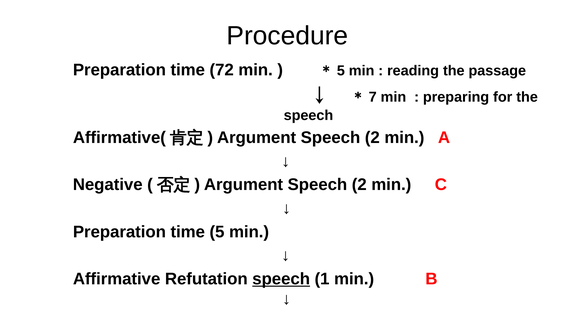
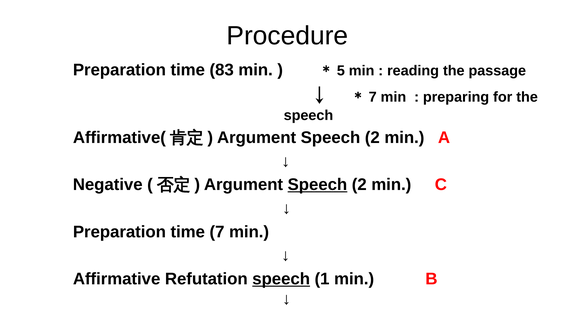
72: 72 -> 83 (222, 70)
Speech underline: none -> present (317, 184)
time 5: 5 -> 7 (217, 231)
